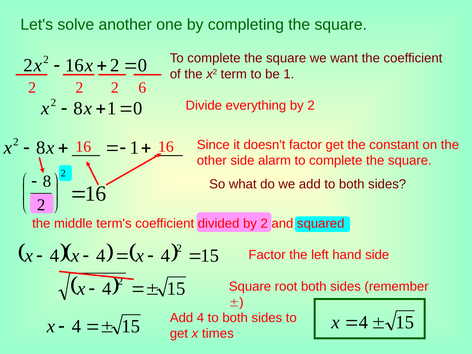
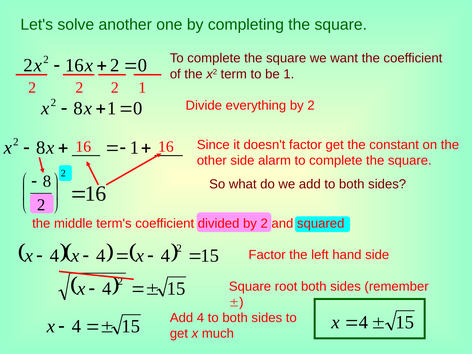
2 6: 6 -> 1 (142, 88)
times: times -> much (218, 334)
